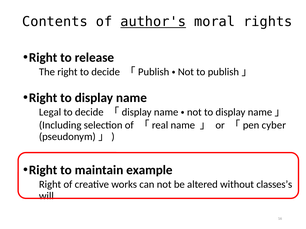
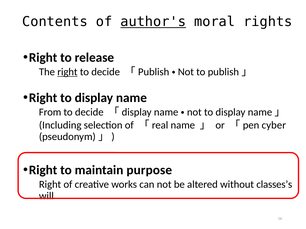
right underline: none -> present (67, 72)
Legal: Legal -> From (50, 112)
example: example -> purpose (149, 170)
